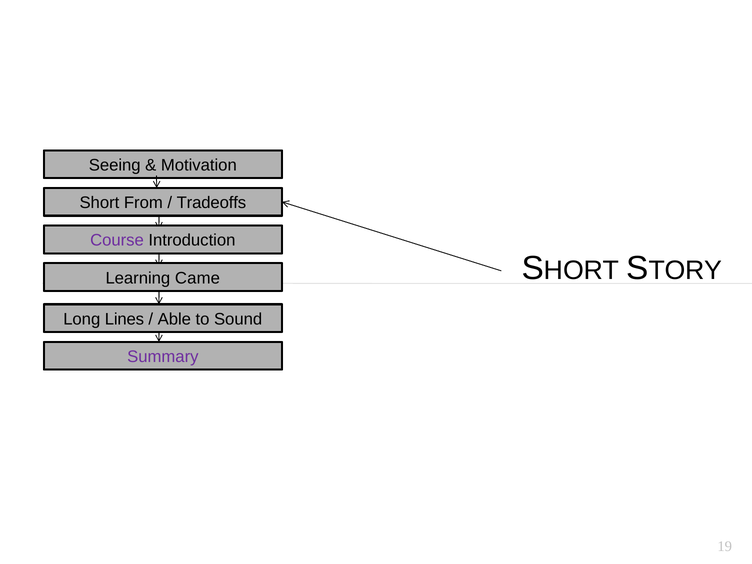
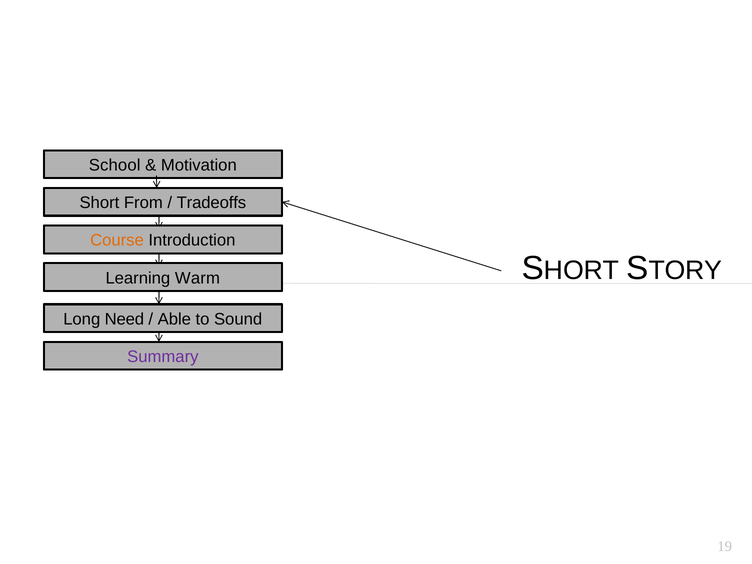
Seeing: Seeing -> School (115, 165)
Course colour: purple -> orange (117, 240)
Came: Came -> Warm (197, 278)
Lines: Lines -> Need (124, 319)
